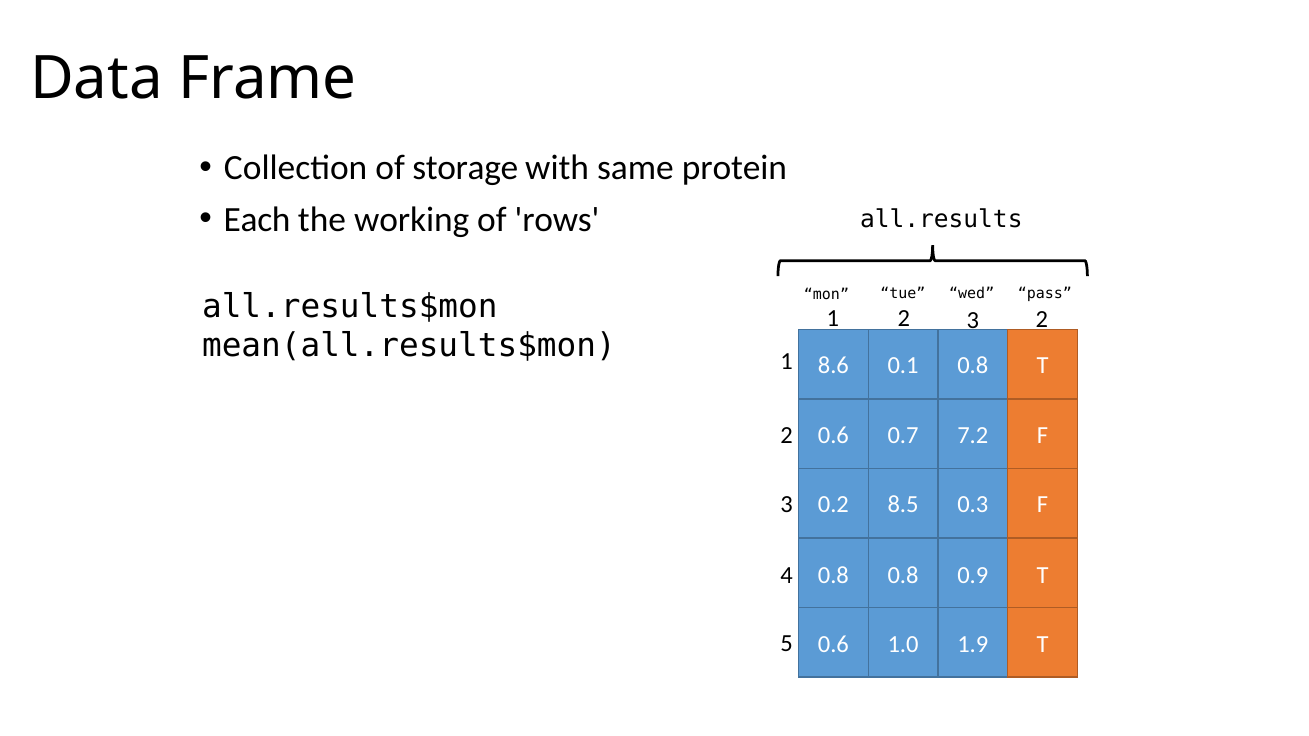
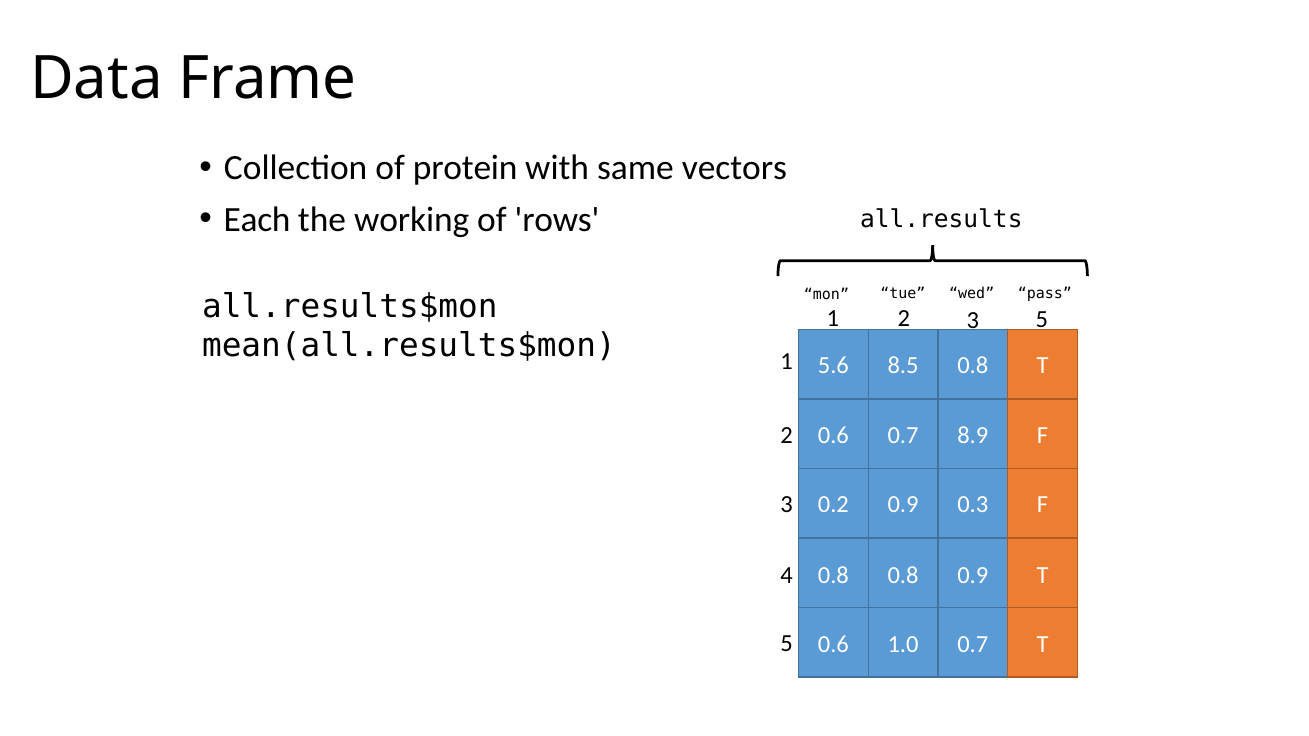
storage: storage -> protein (465, 168)
protein: protein -> vectors (734, 168)
3 2: 2 -> 5 (1042, 319)
8.6: 8.6 -> 5.6 (833, 366)
0.1: 0.1 -> 8.5 (903, 366)
7.2: 7.2 -> 8.9 (973, 436)
8.5: 8.5 -> 0.9 (903, 505)
1.9: 1.9 -> 0.7 (973, 644)
